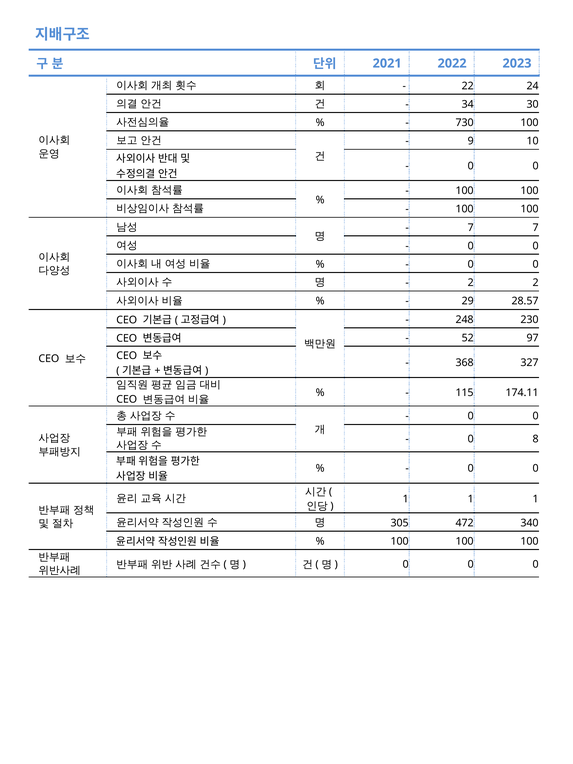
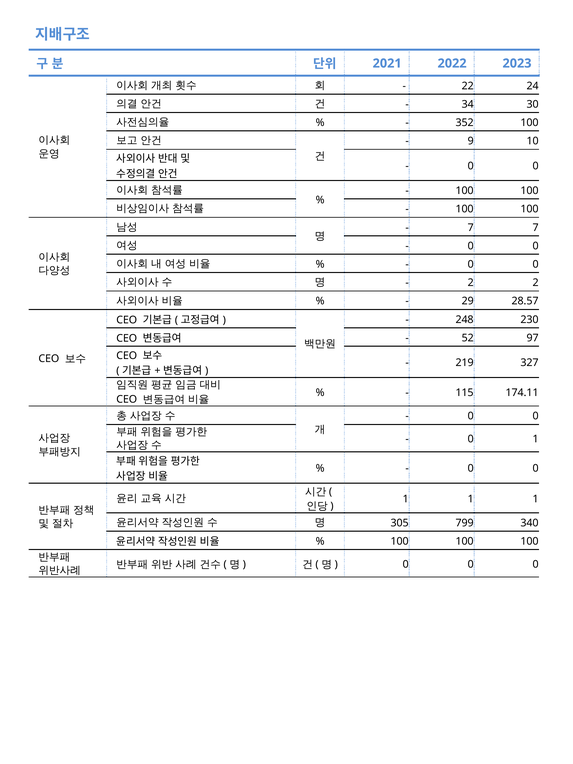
730: 730 -> 352 (465, 123)
368: 368 -> 219 (465, 363)
0 8: 8 -> 1 (536, 439)
472: 472 -> 799 (465, 523)
